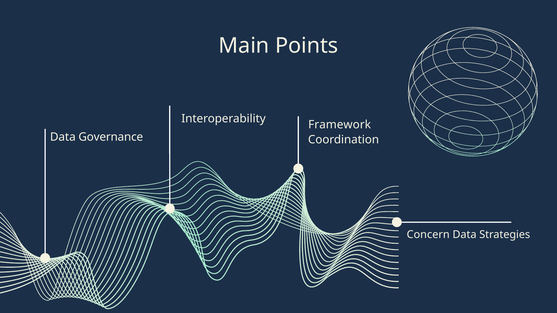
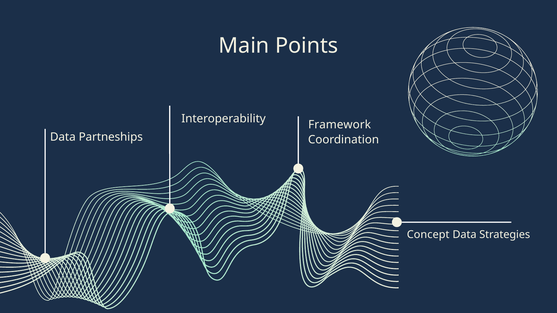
Governance: Governance -> Partneships (111, 137)
Concern: Concern -> Concept (428, 235)
